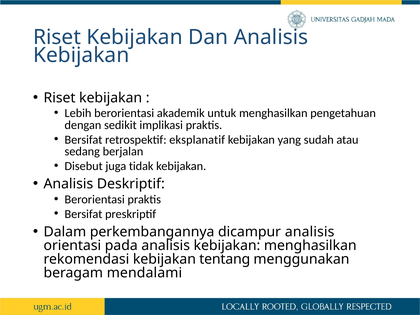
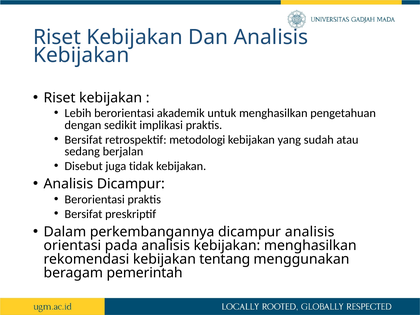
eksplanatif: eksplanatif -> metodologi (197, 140)
Analisis Deskriptif: Deskriptif -> Dicampur (131, 184)
mendalami: mendalami -> pemerintah (145, 273)
